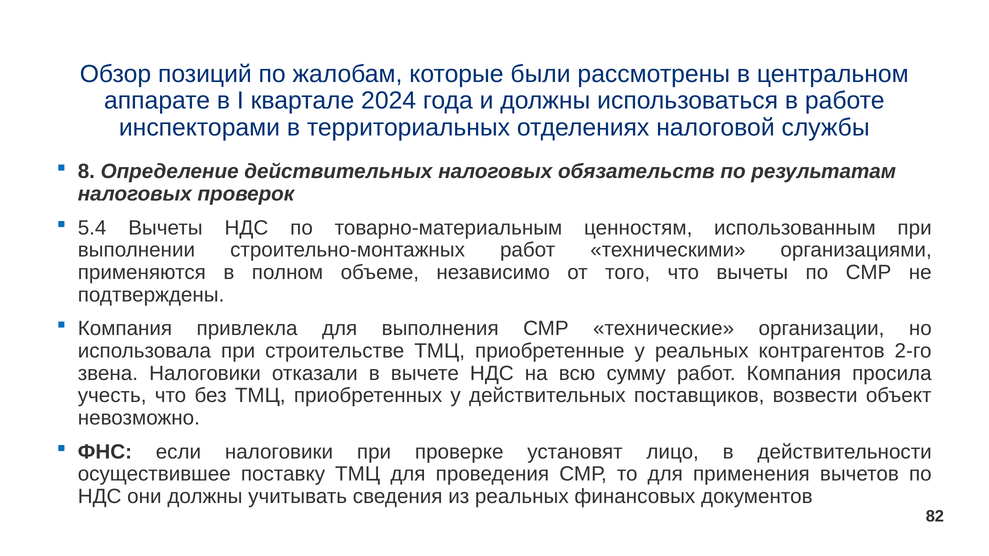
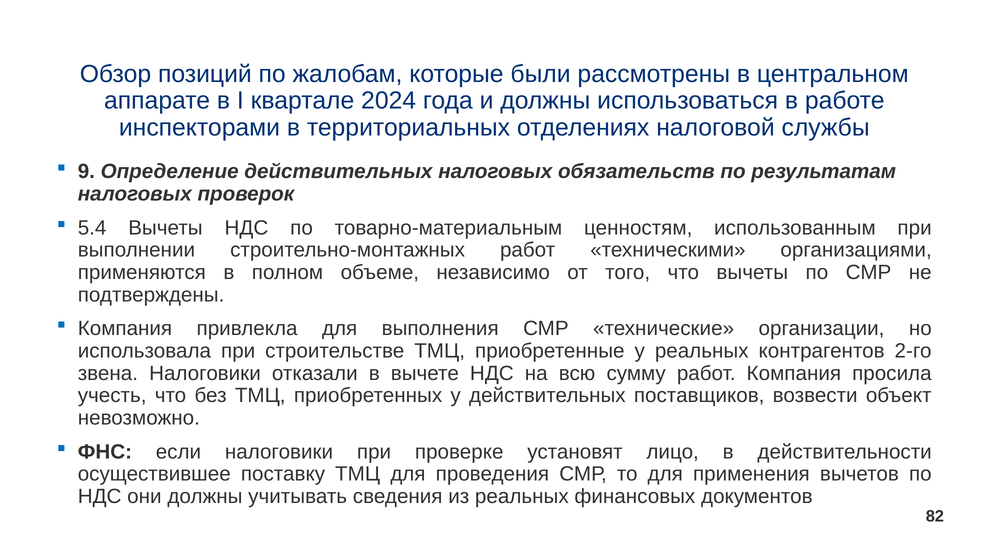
8: 8 -> 9 (86, 172)
